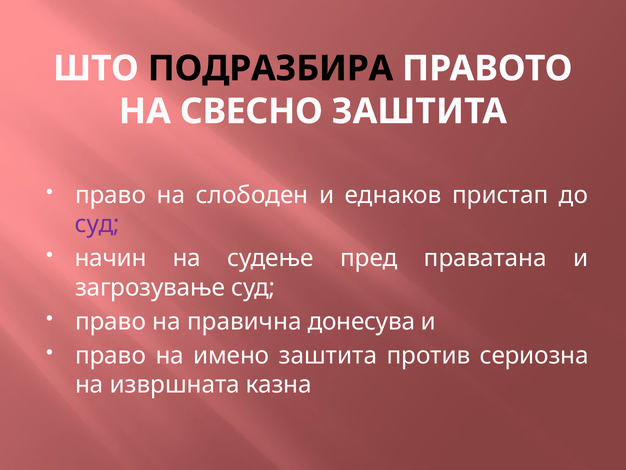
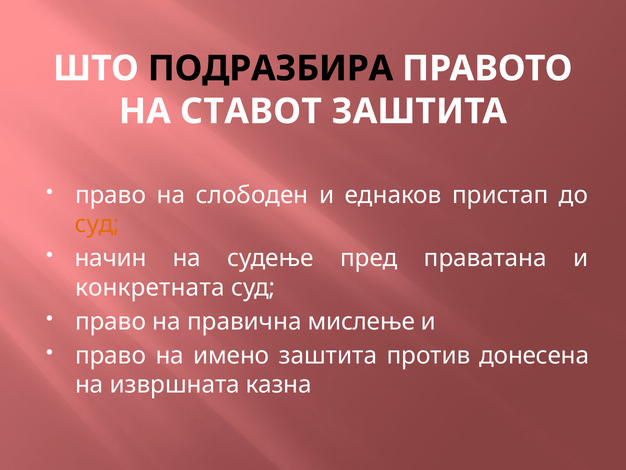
СВЕСНО: СВЕСНО -> СТАВОТ (251, 111)
суд colour: purple -> orange (97, 224)
загрозување: загрозување -> конкретната (150, 287)
донесува: донесува -> мислење (361, 321)
сериозна: сериозна -> донесена (534, 355)
